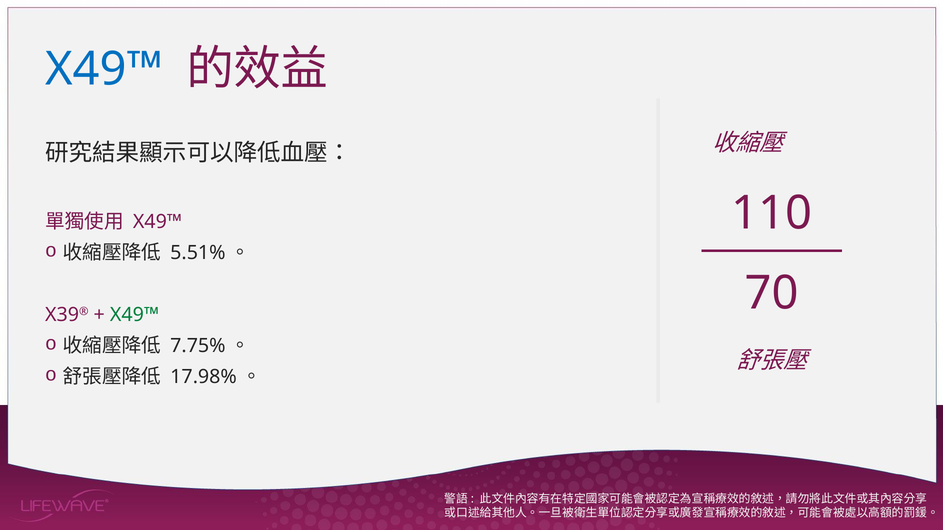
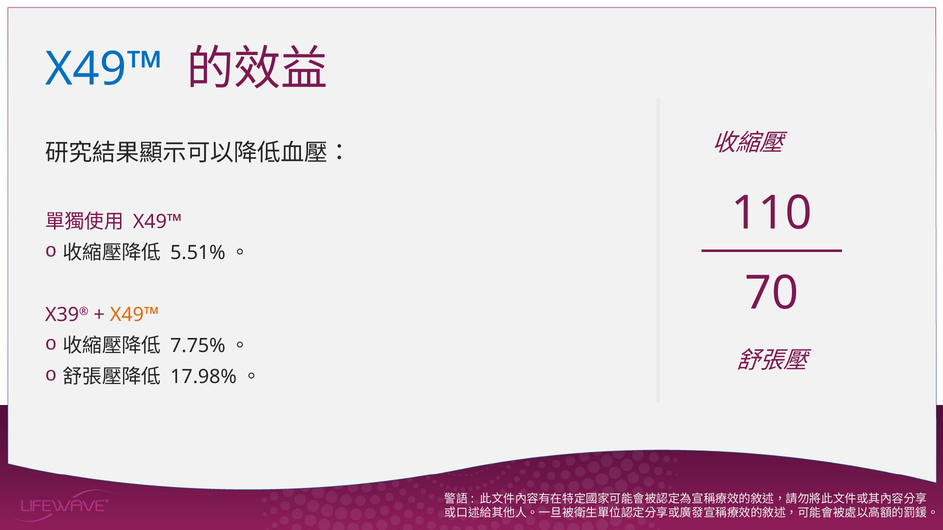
X49™ colour: green -> orange (135, 315)
